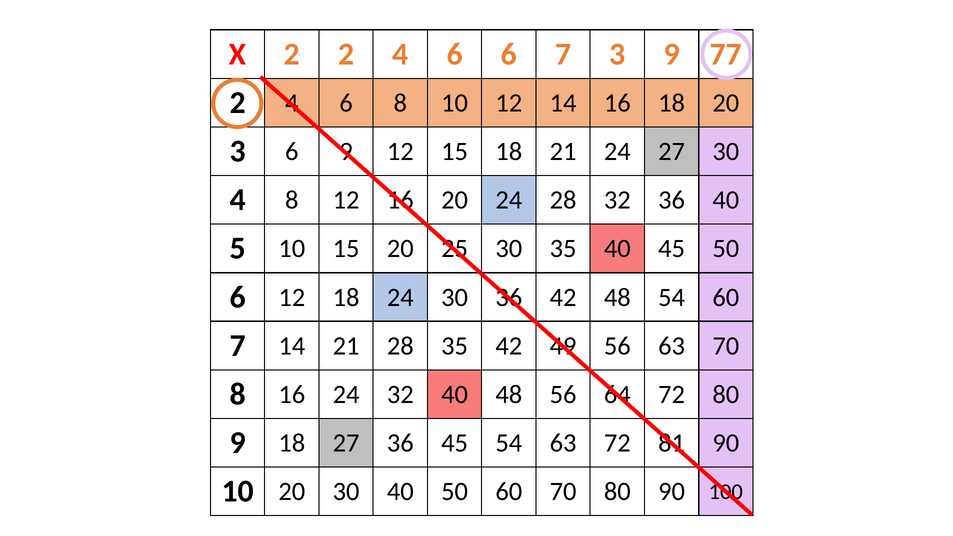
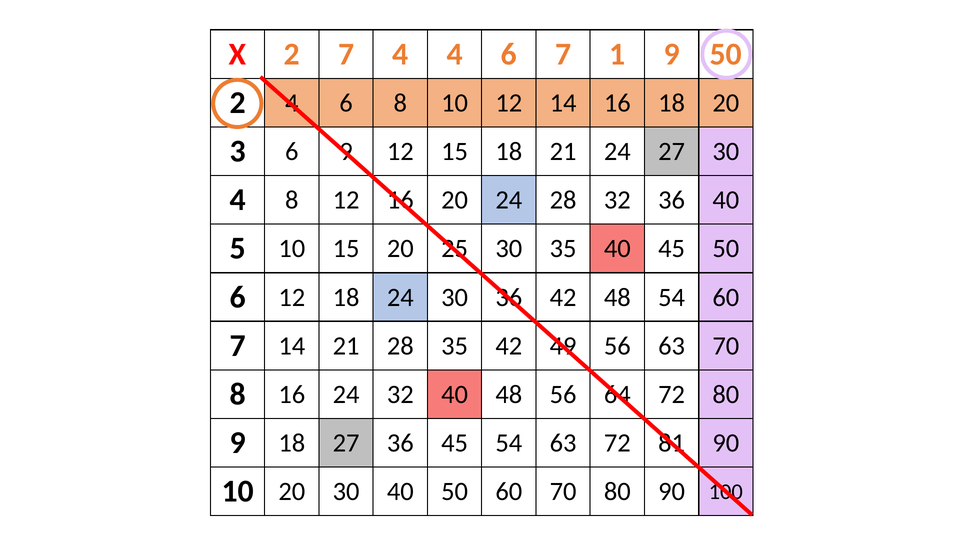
2 2: 2 -> 7 (346, 54)
6: 6 -> 4 (455, 54)
7 3: 3 -> 1 (617, 54)
9 77: 77 -> 50 (726, 54)
